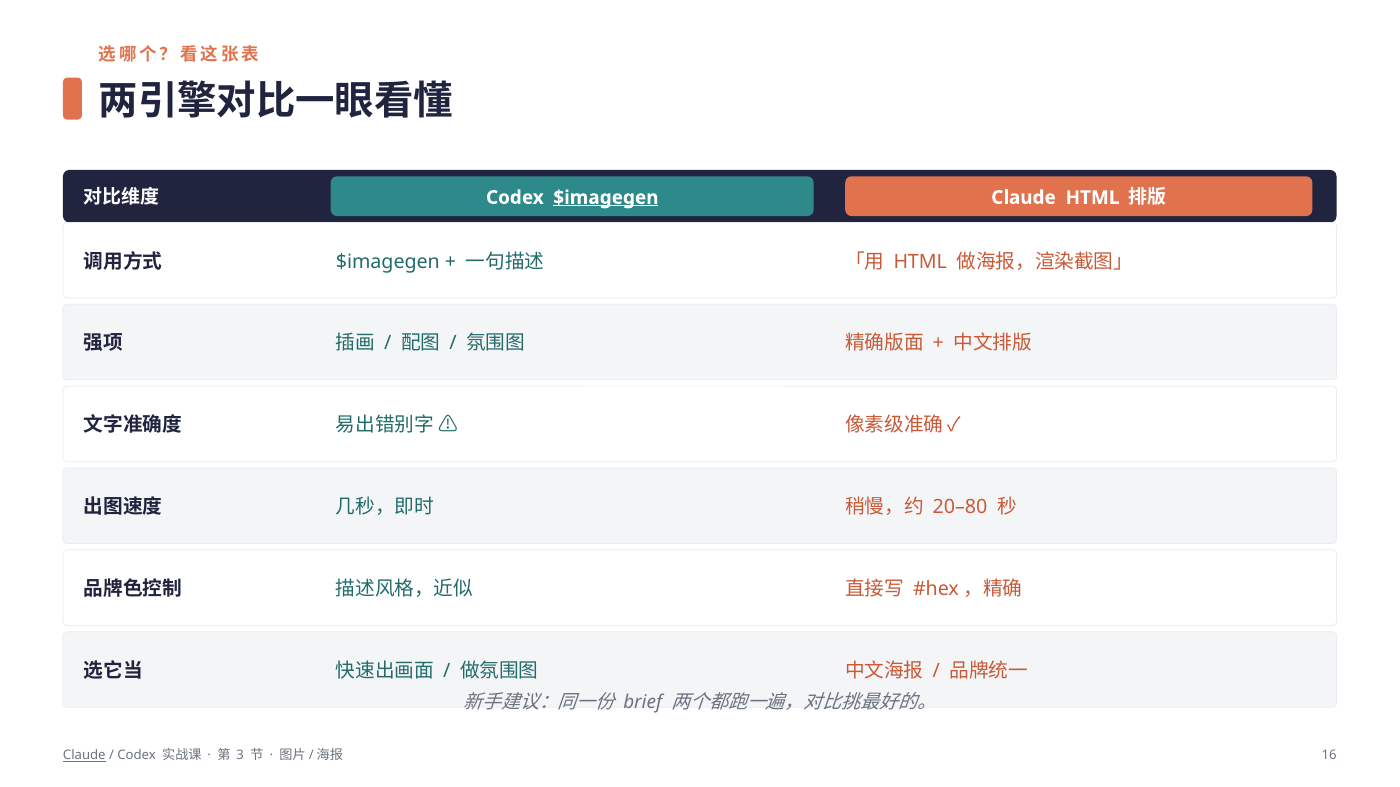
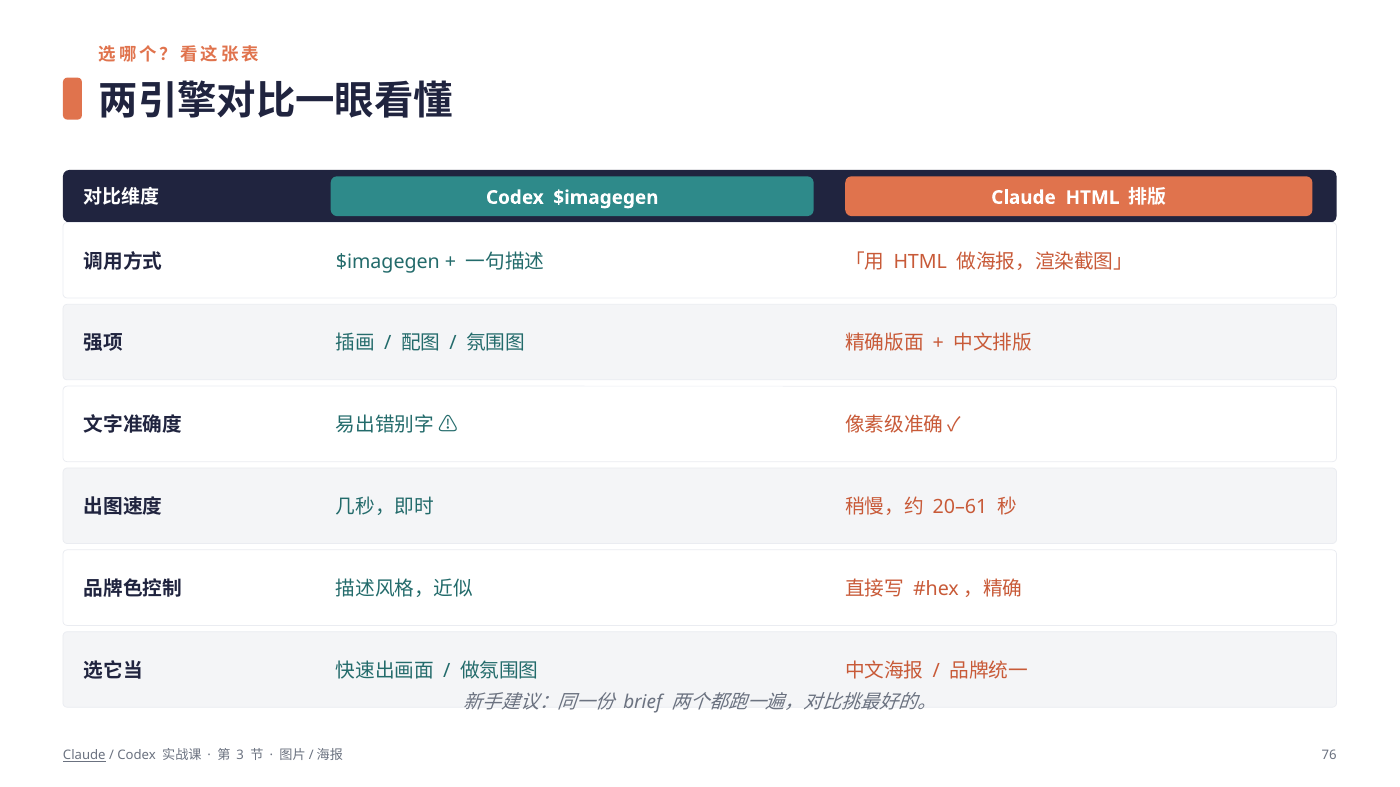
$imagegen underline: present -> none (606, 198)
20–80: 20–80 -> 20–61 (960, 507)
16: 16 -> 76 (1329, 756)
